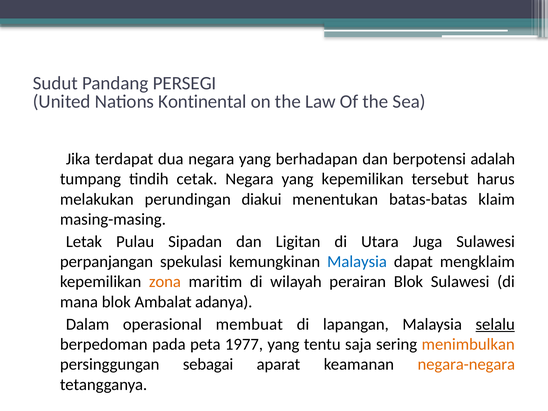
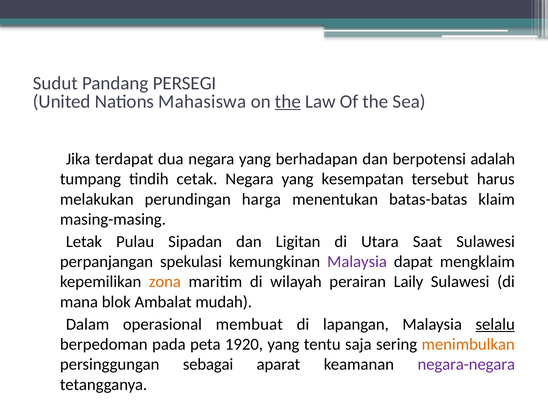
Kontinental: Kontinental -> Mahasiswa (202, 101)
the underline: none -> present (288, 101)
yang kepemilikan: kepemilikan -> kesempatan (363, 179)
diakui: diakui -> harga (261, 199)
Juga: Juga -> Saat (427, 242)
Malaysia colour: blue -> purple (357, 262)
perairan Blok: Blok -> Laily (409, 282)
adanya: adanya -> mudah (224, 302)
1977: 1977 -> 1920 (244, 344)
negara-negara colour: orange -> purple (466, 364)
